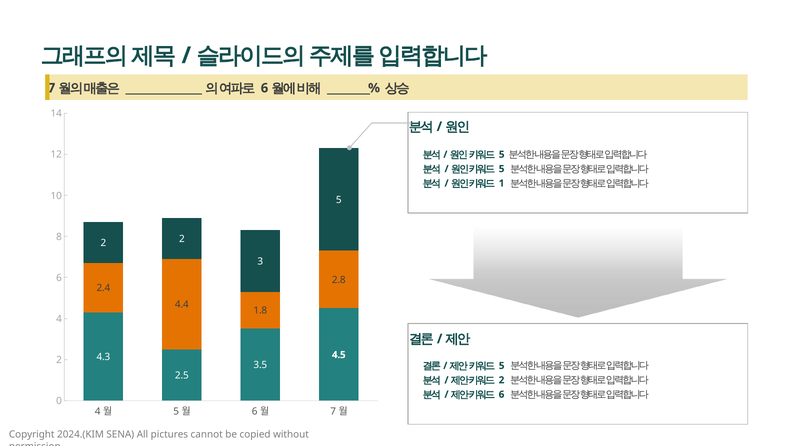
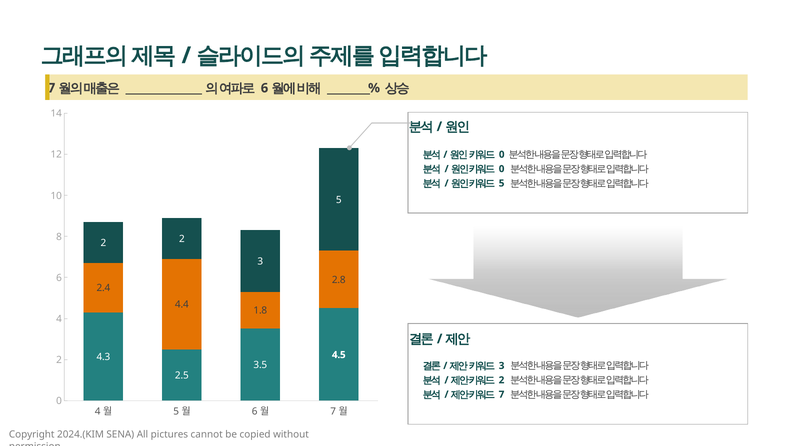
5: 5 -> 0 (502, 155)
5: 5 -> 0 (502, 169)
1: 1 -> 5 (502, 183)
5: 5 -> 3 (502, 366)
6: 6 -> 7 (502, 395)
